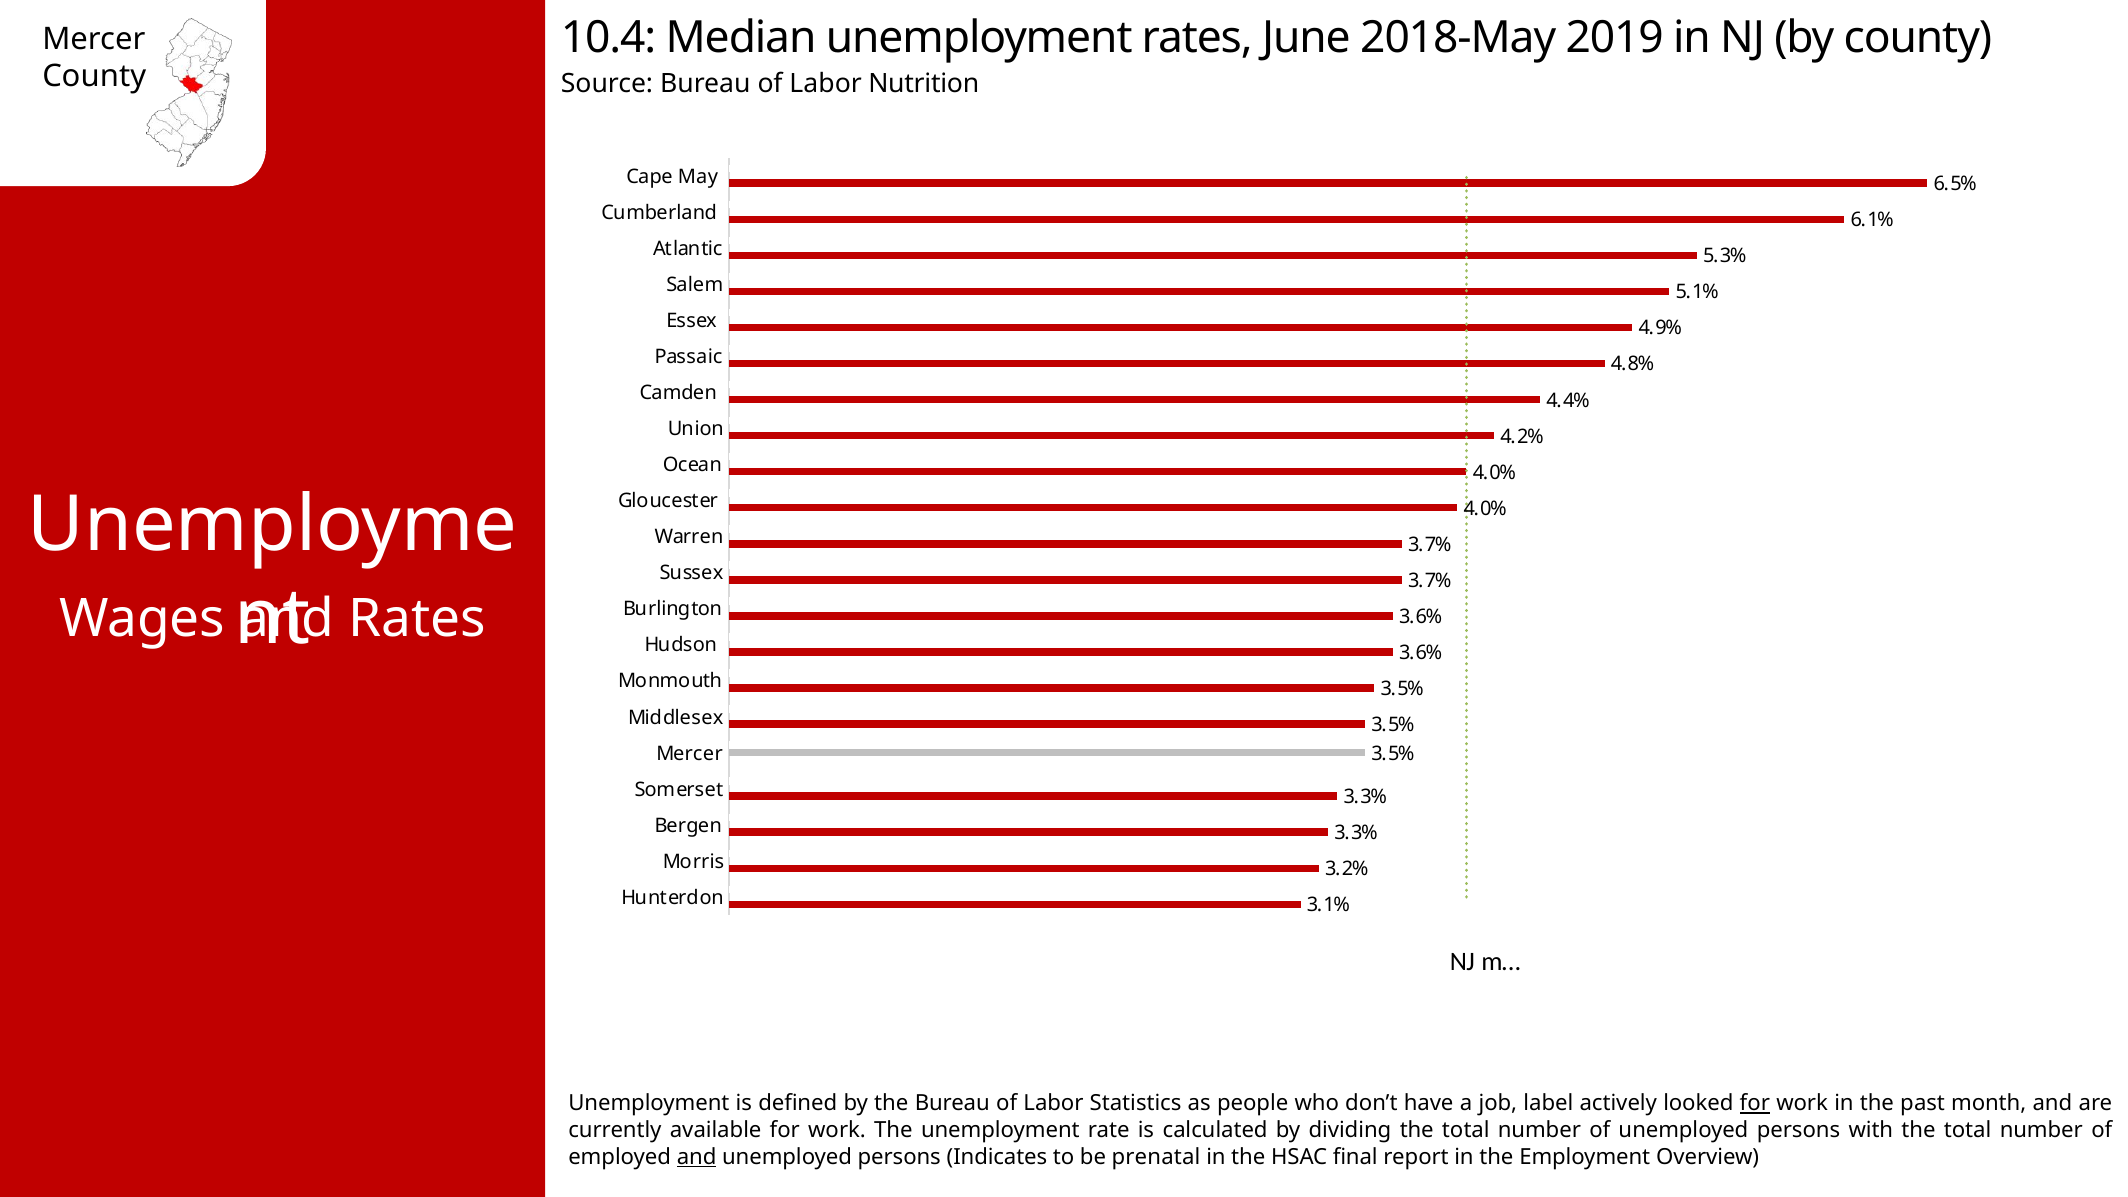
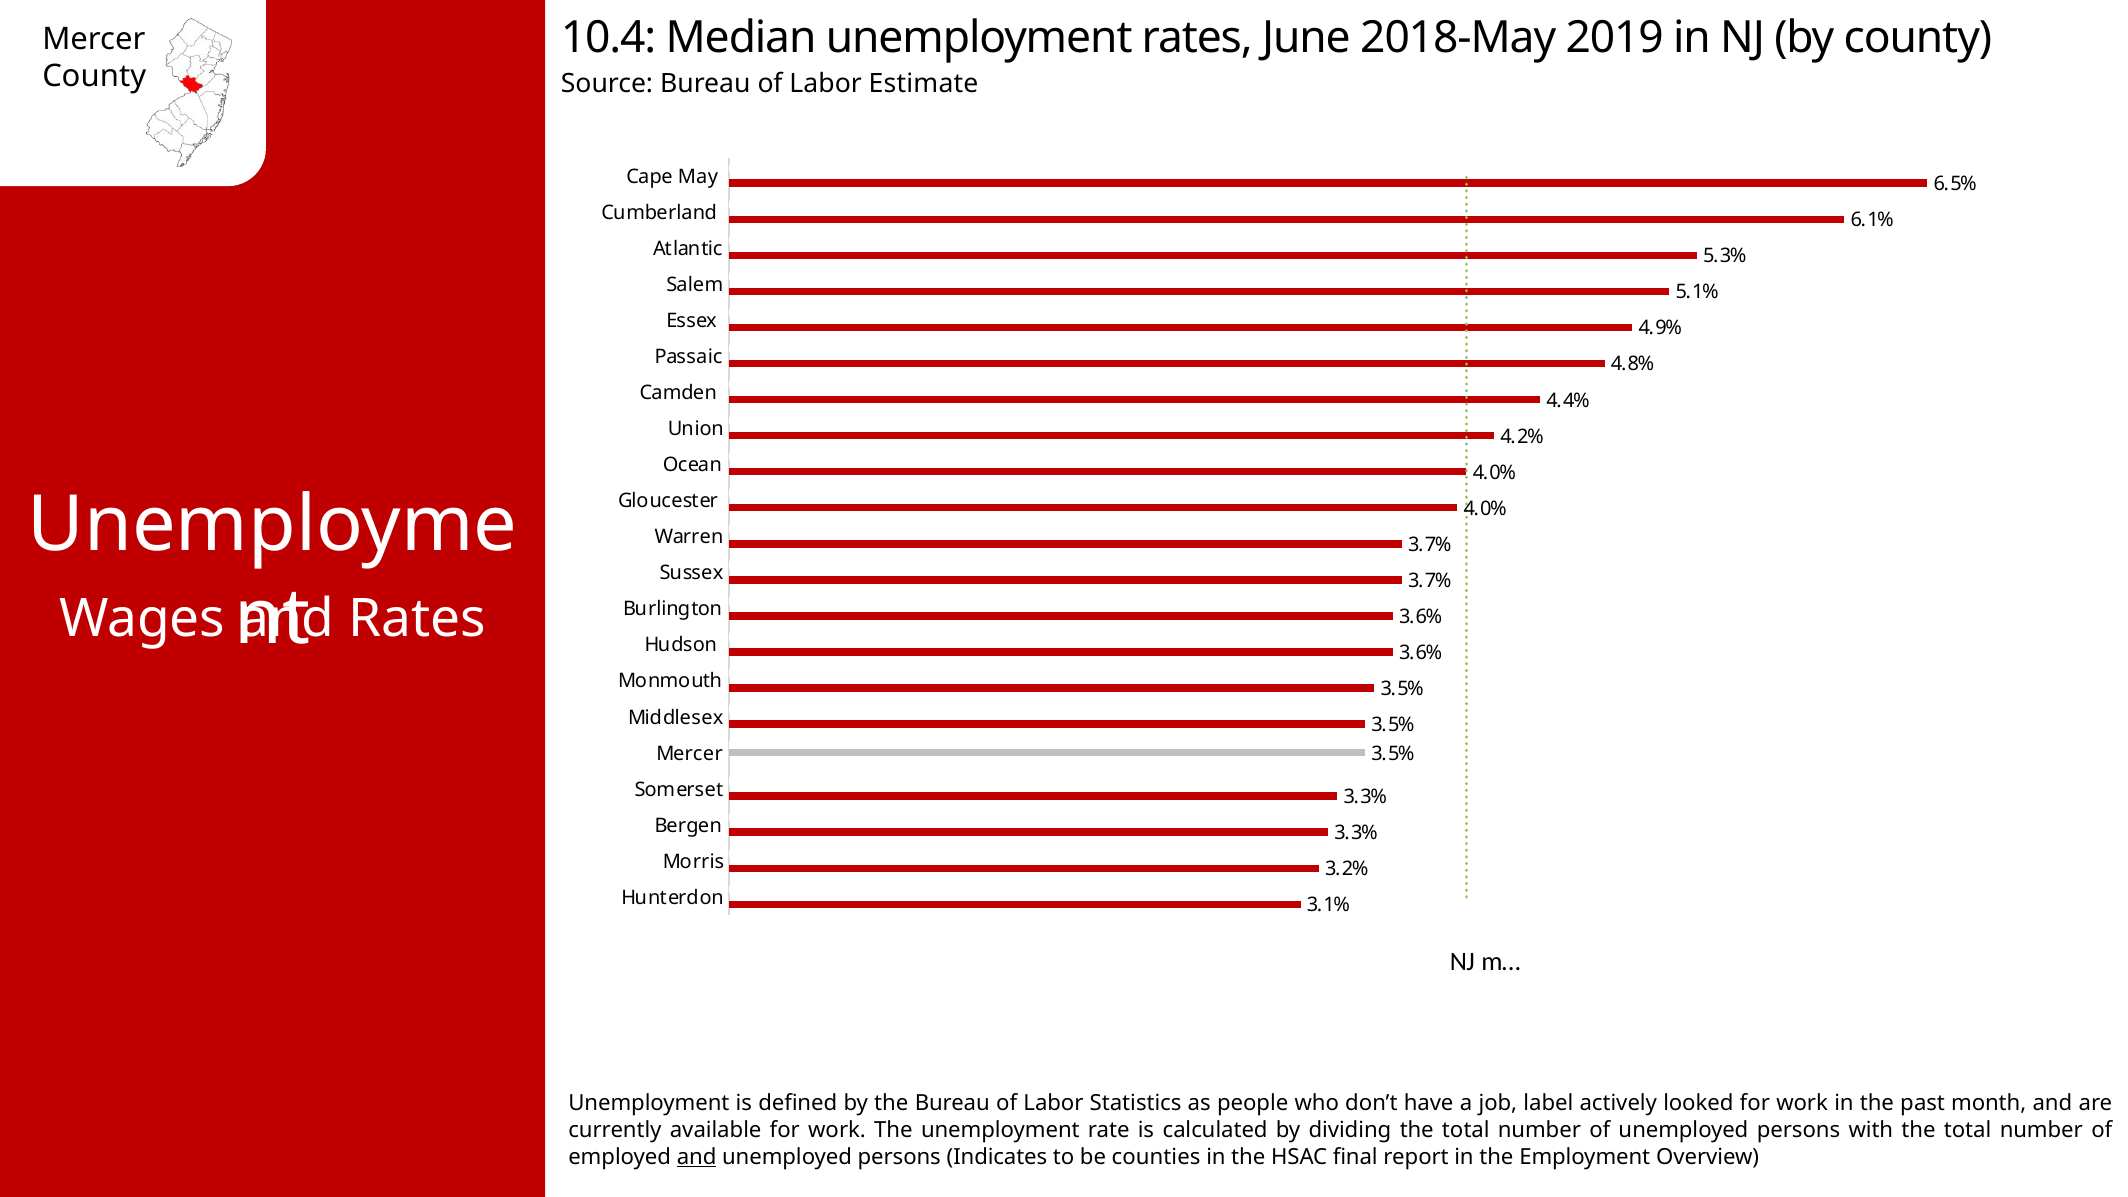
Nutrition: Nutrition -> Estimate (924, 84)
for underline: present -> none (1755, 1103)
prenatal: prenatal -> counties (1156, 1157)
